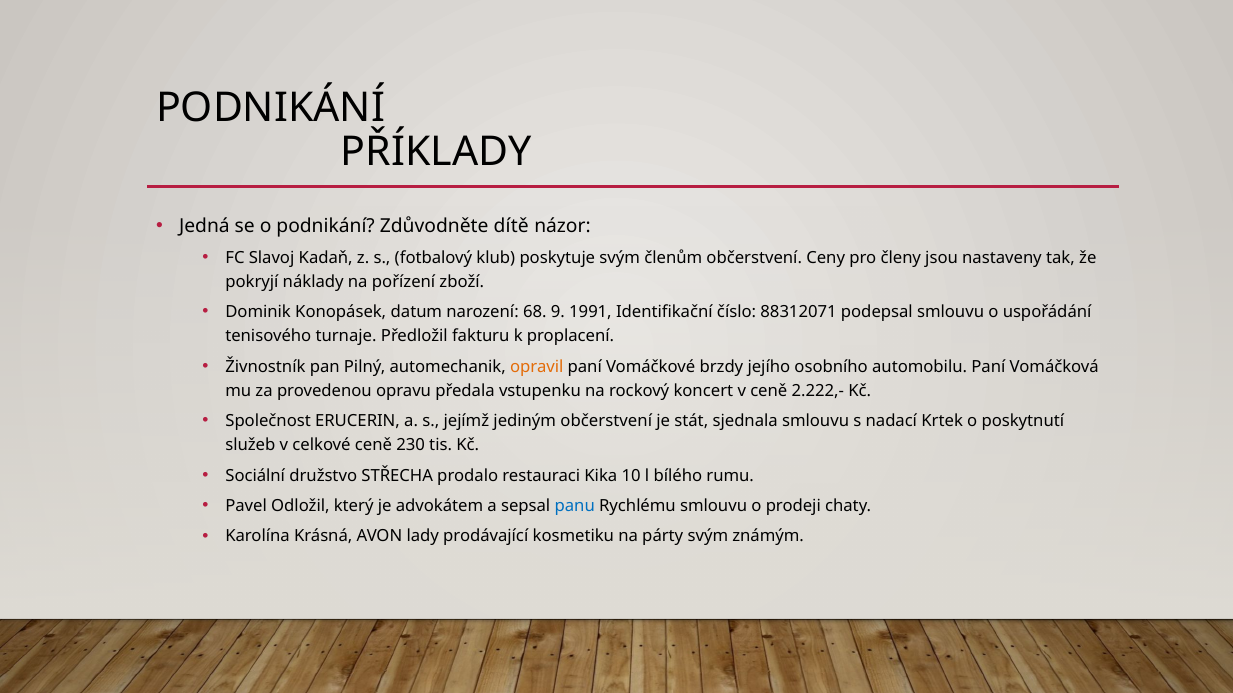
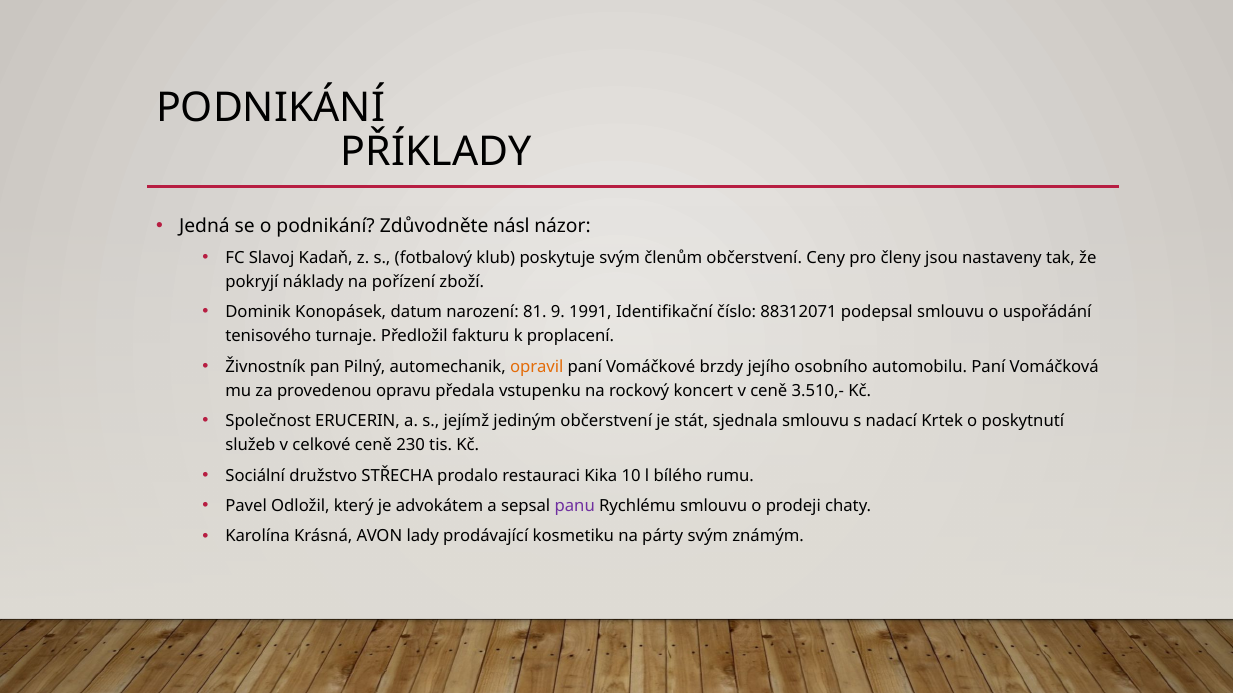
dítě: dítě -> násl (511, 226)
68: 68 -> 81 (535, 312)
2.222,-: 2.222,- -> 3.510,- (818, 391)
panu colour: blue -> purple (575, 506)
